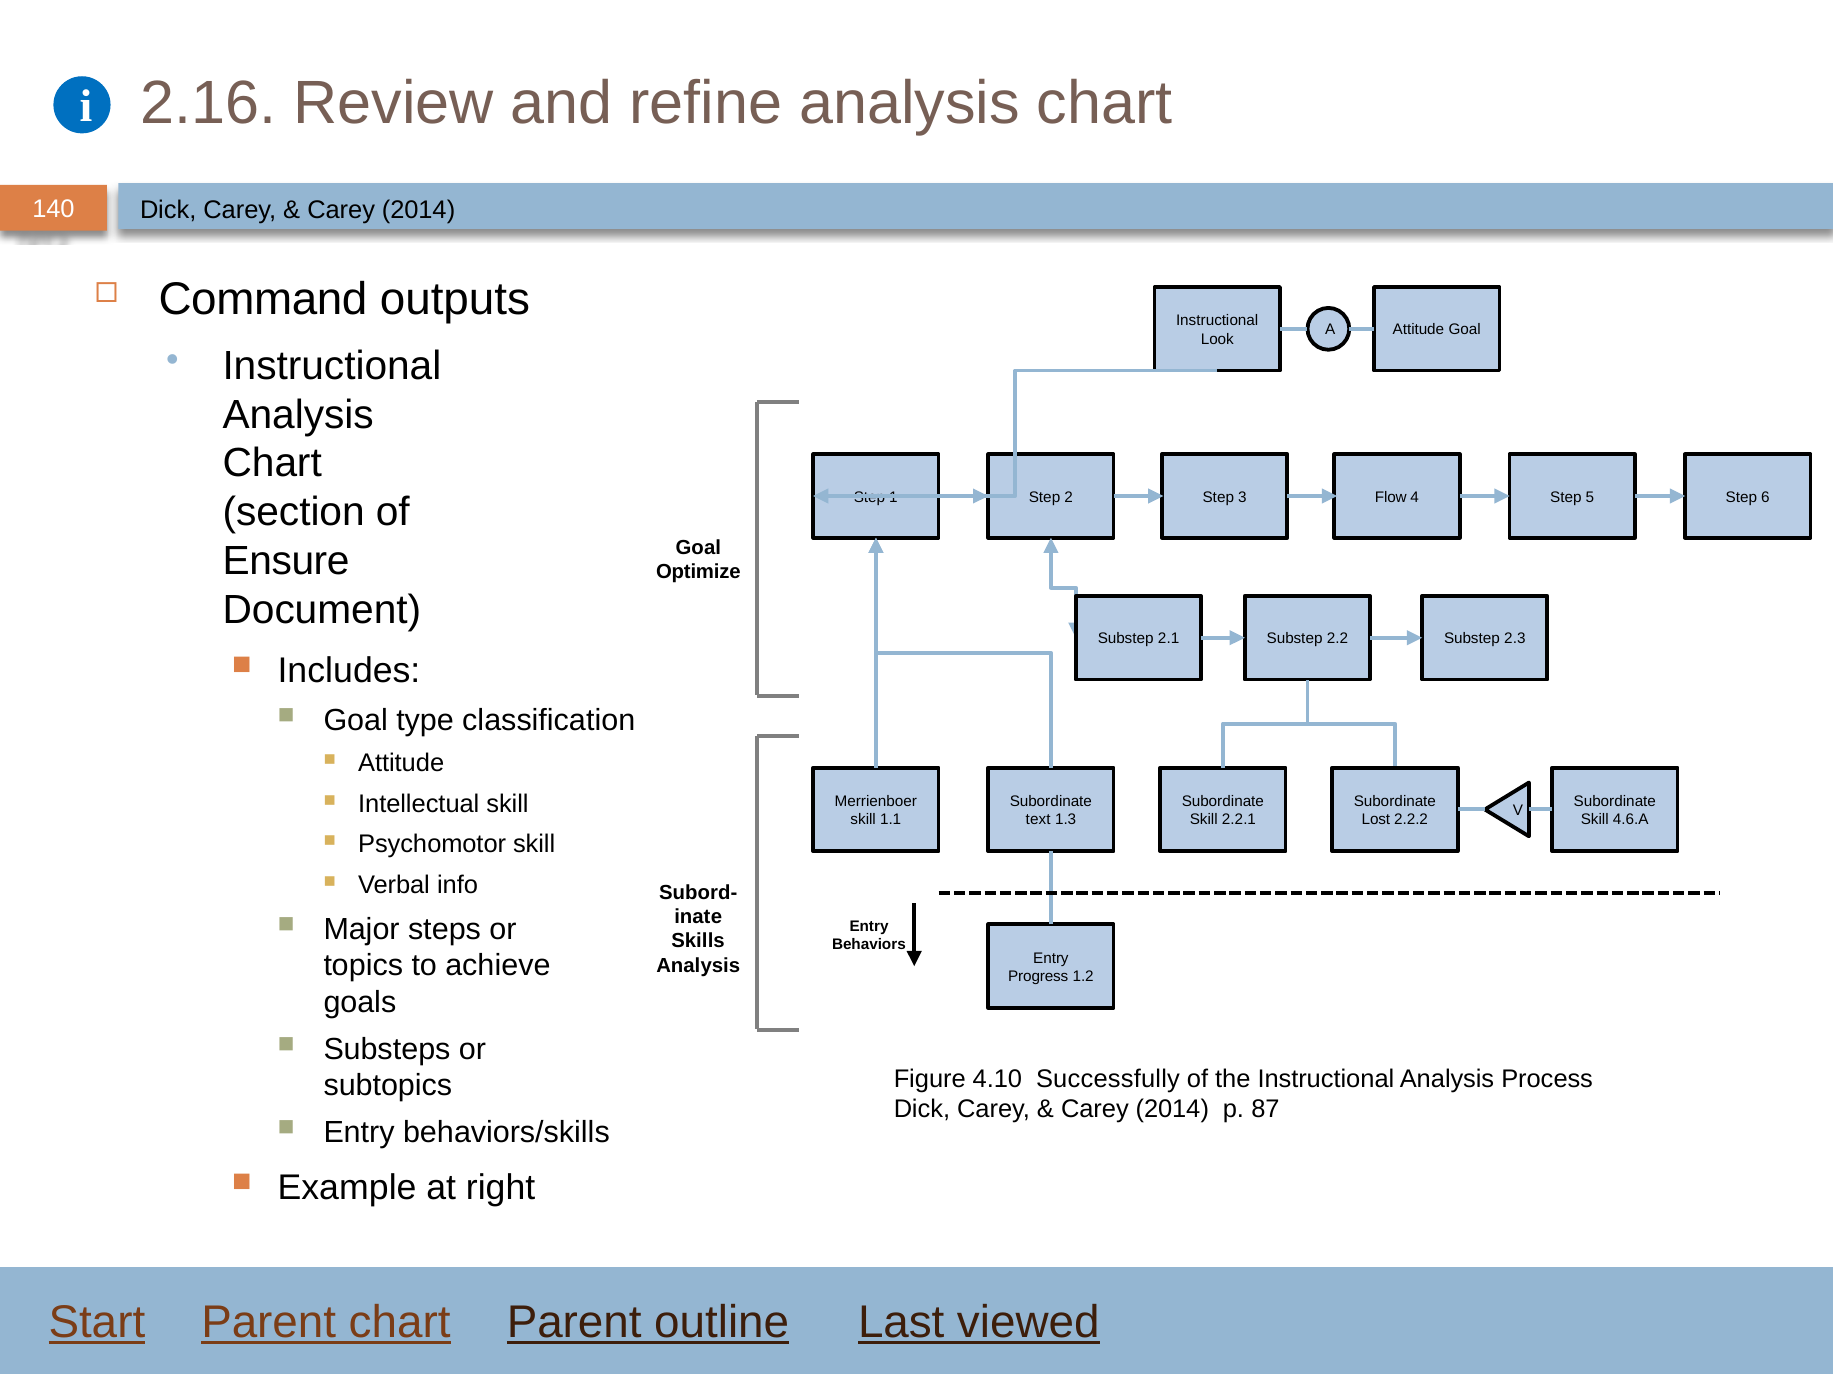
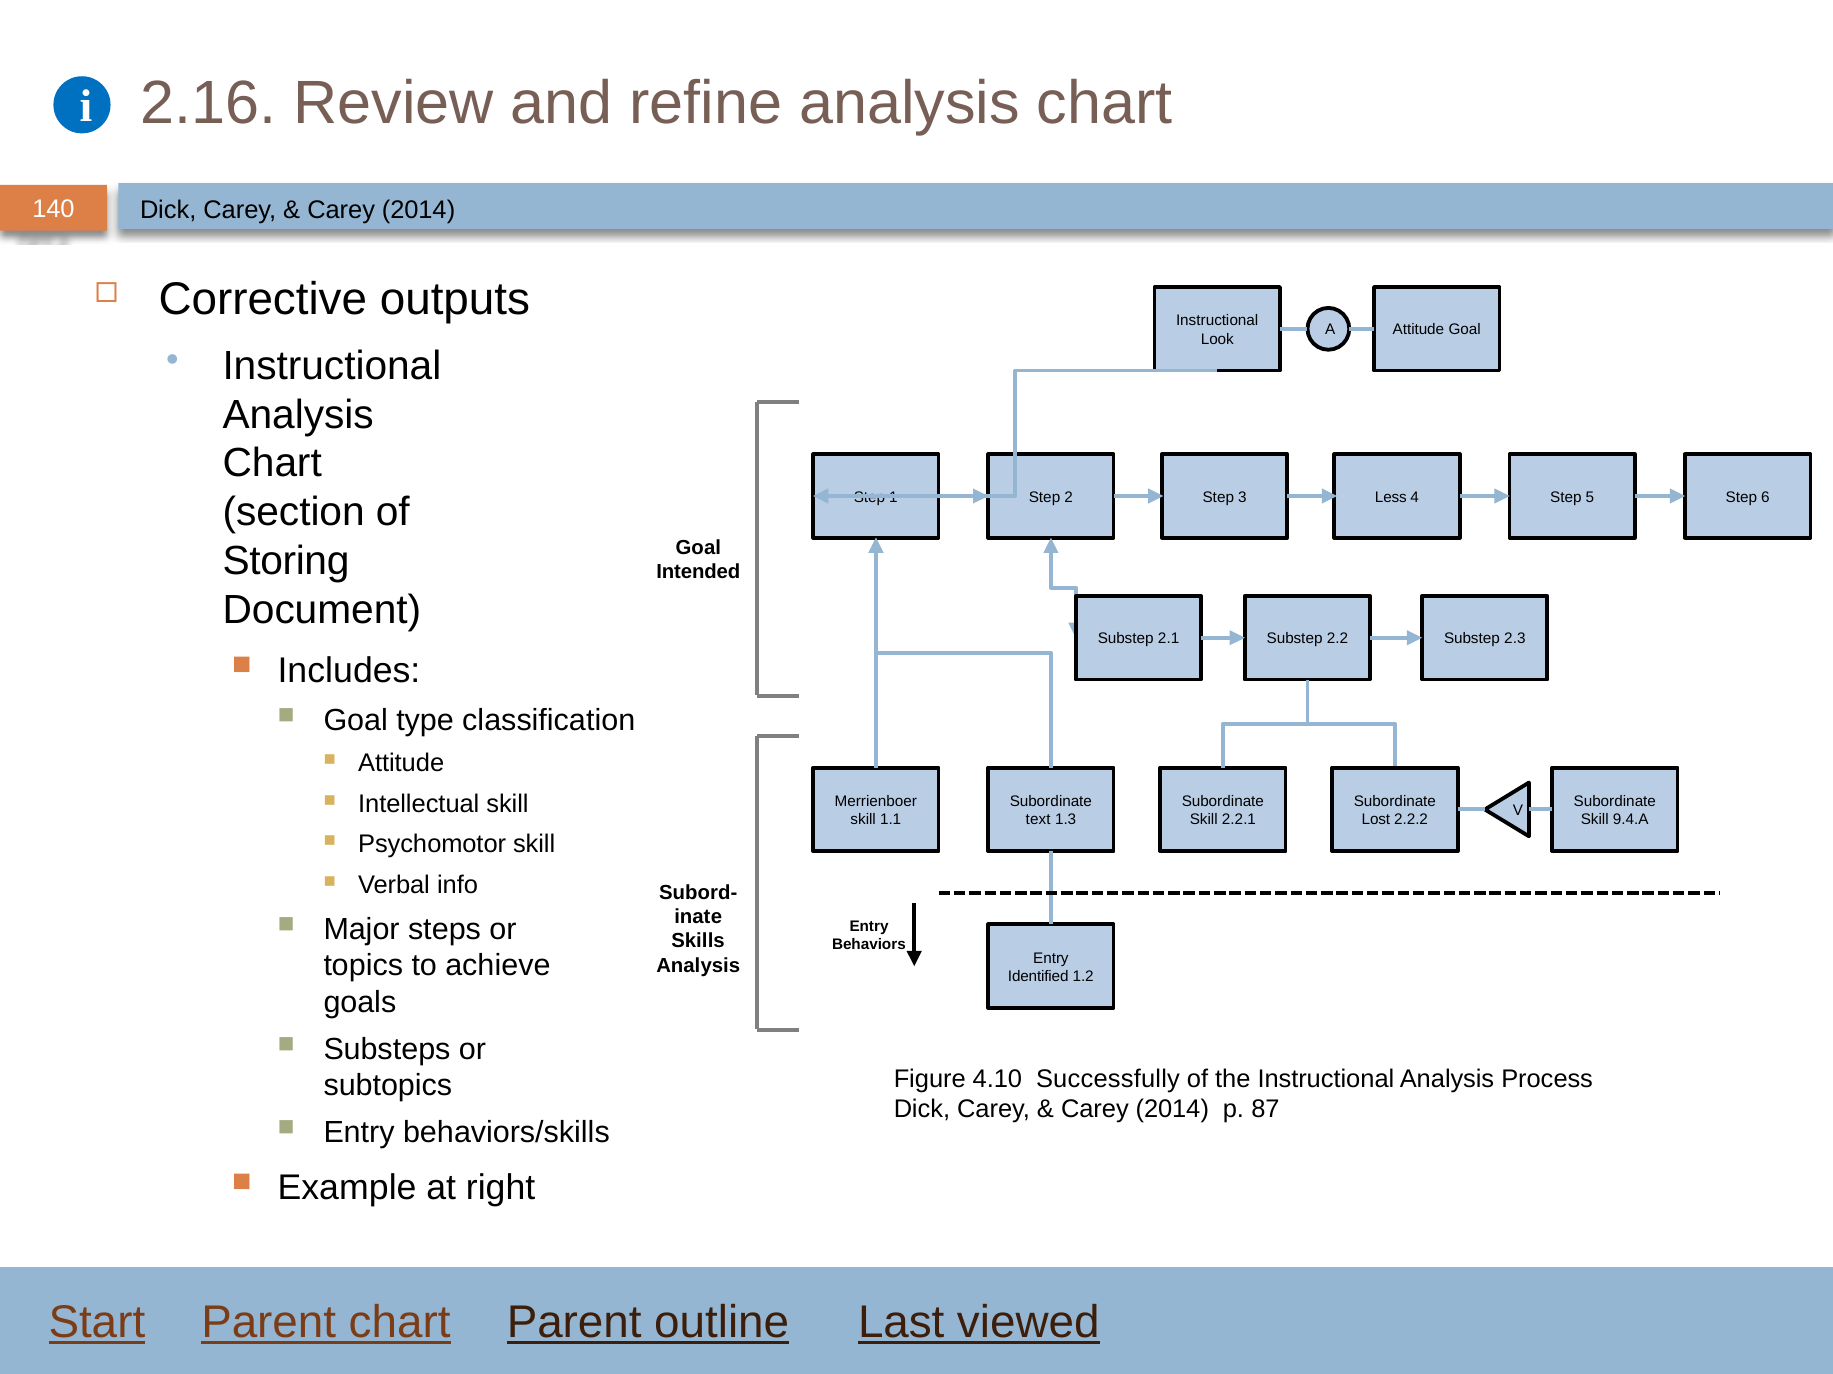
Command: Command -> Corrective (263, 299)
Flow: Flow -> Less (1391, 497)
Ensure: Ensure -> Storing (286, 561)
Optimize: Optimize -> Intended (698, 572)
4.6.A: 4.6.A -> 9.4.A (1631, 820)
Progress: Progress -> Identified (1038, 977)
